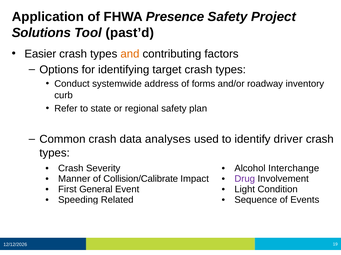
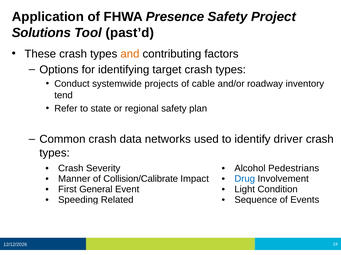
Easier: Easier -> These (40, 54)
address: address -> projects (161, 84)
forms: forms -> cable (203, 84)
curb: curb -> tend (64, 95)
analyses: analyses -> networks (168, 140)
Interchange: Interchange -> Pedestrians (294, 169)
Drug colour: purple -> blue (245, 179)
